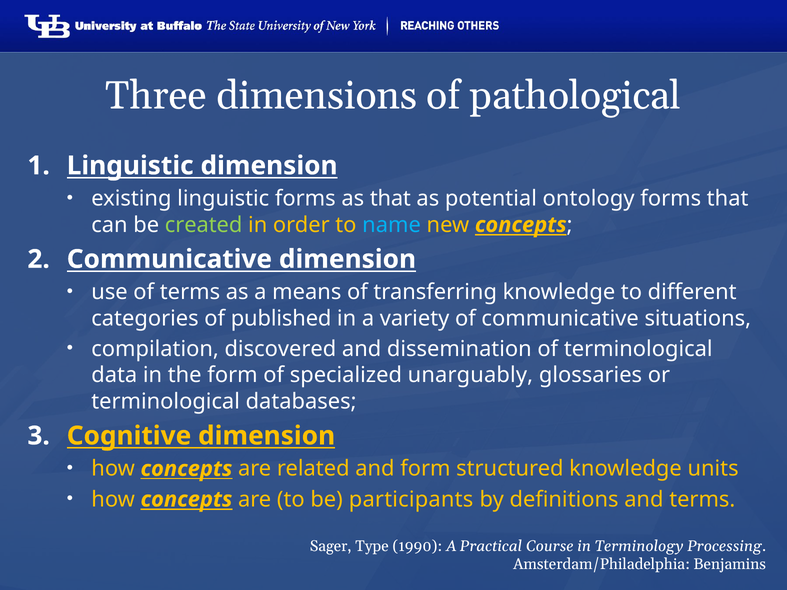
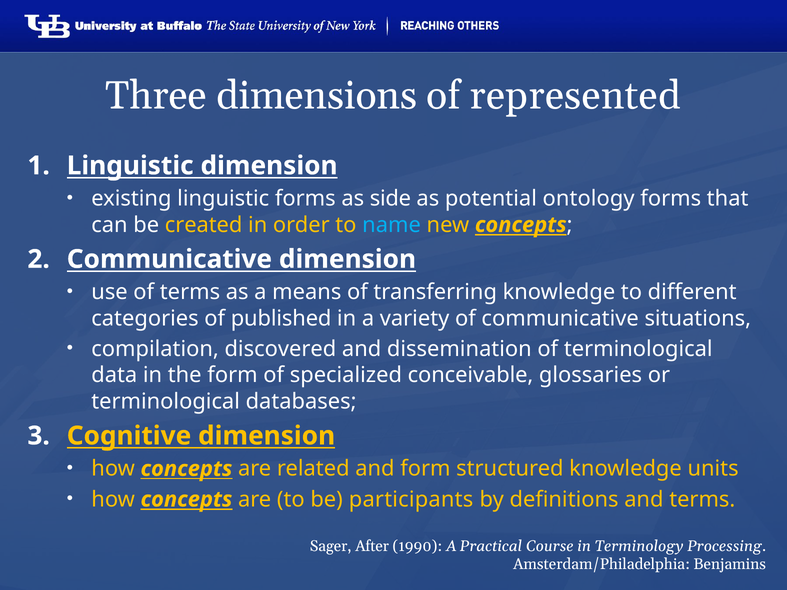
pathological: pathological -> represented (575, 96)
as that: that -> side (390, 199)
created colour: light green -> yellow (204, 225)
unarguably: unarguably -> conceivable (471, 375)
Type: Type -> After (372, 546)
